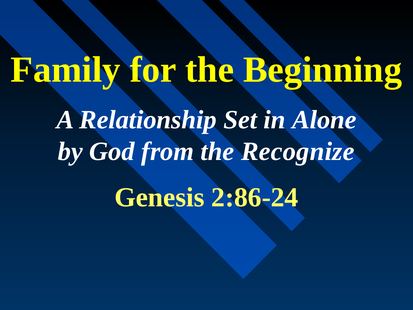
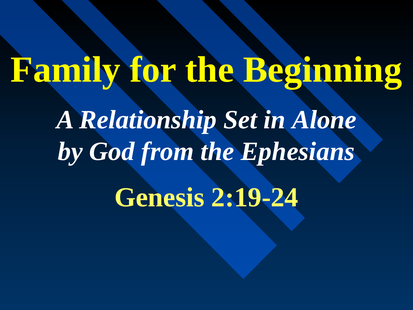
Recognize: Recognize -> Ephesians (298, 151)
2:86-24: 2:86-24 -> 2:19-24 (255, 197)
